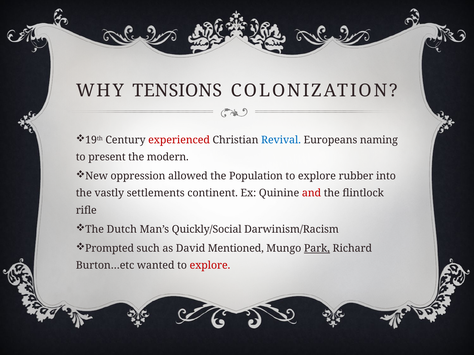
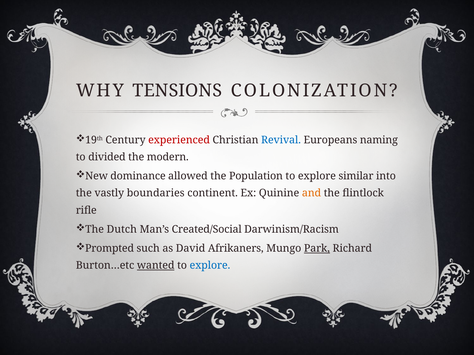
present: present -> divided (107, 157)
oppression: oppression -> dominance (138, 176)
rubber: rubber -> similar (356, 176)
settlements: settlements -> boundaries (156, 193)
and colour: red -> orange (312, 193)
Quickly/Social: Quickly/Social -> Created/Social (207, 230)
Mentioned: Mentioned -> Afrikaners (236, 249)
wanted underline: none -> present (156, 266)
explore colour: red -> blue (210, 266)
